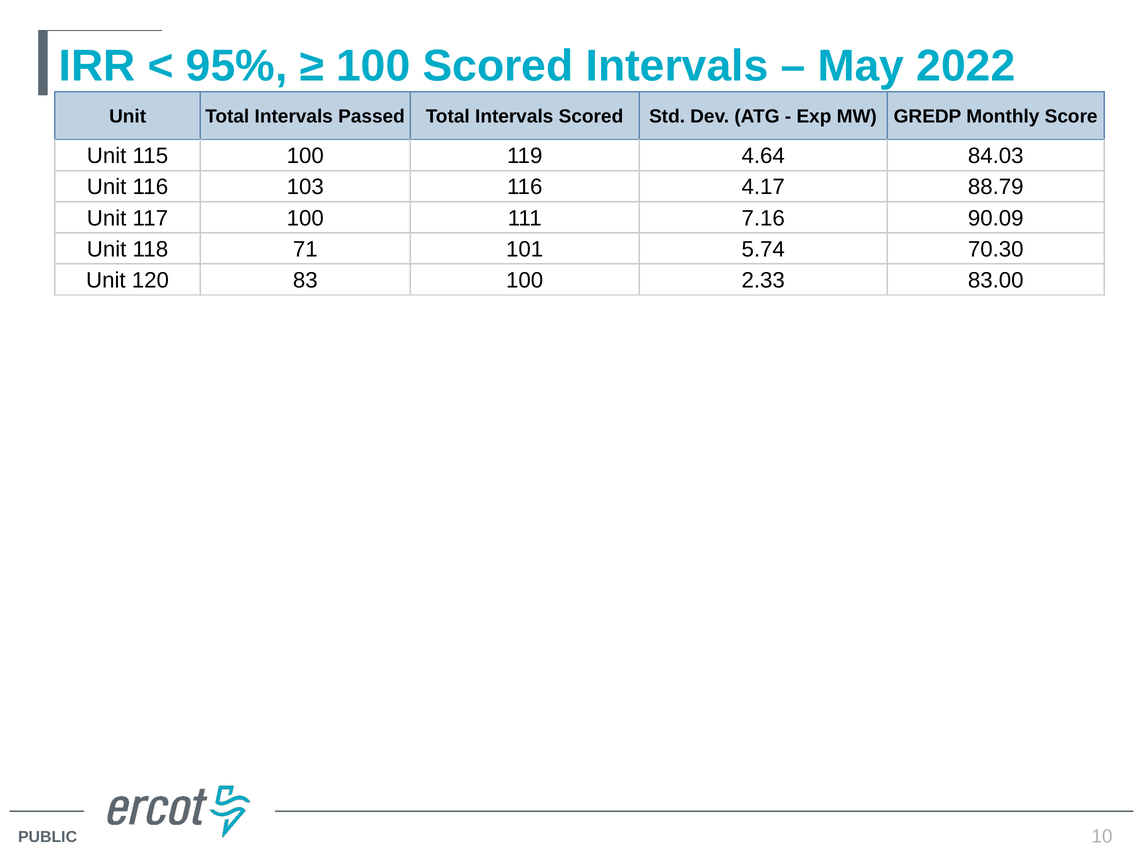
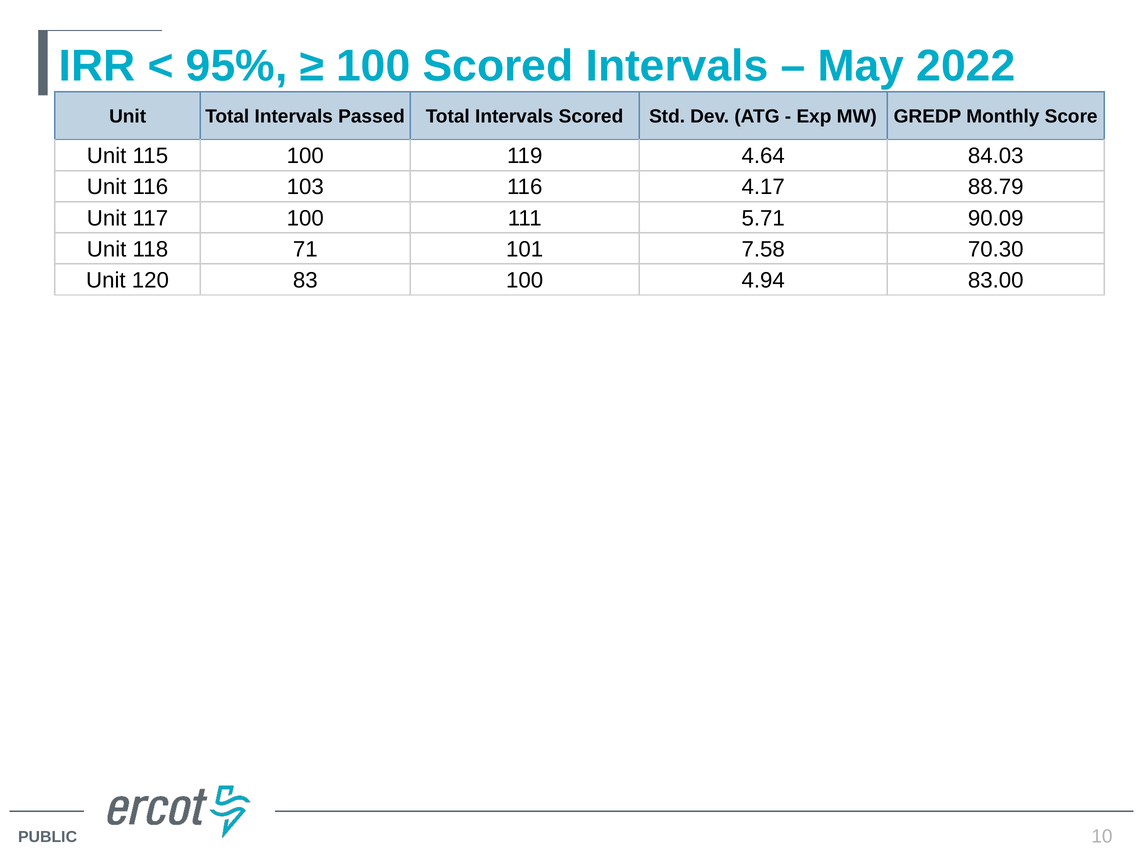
7.16: 7.16 -> 5.71 (763, 218)
5.74: 5.74 -> 7.58 (763, 249)
2.33: 2.33 -> 4.94 (763, 280)
